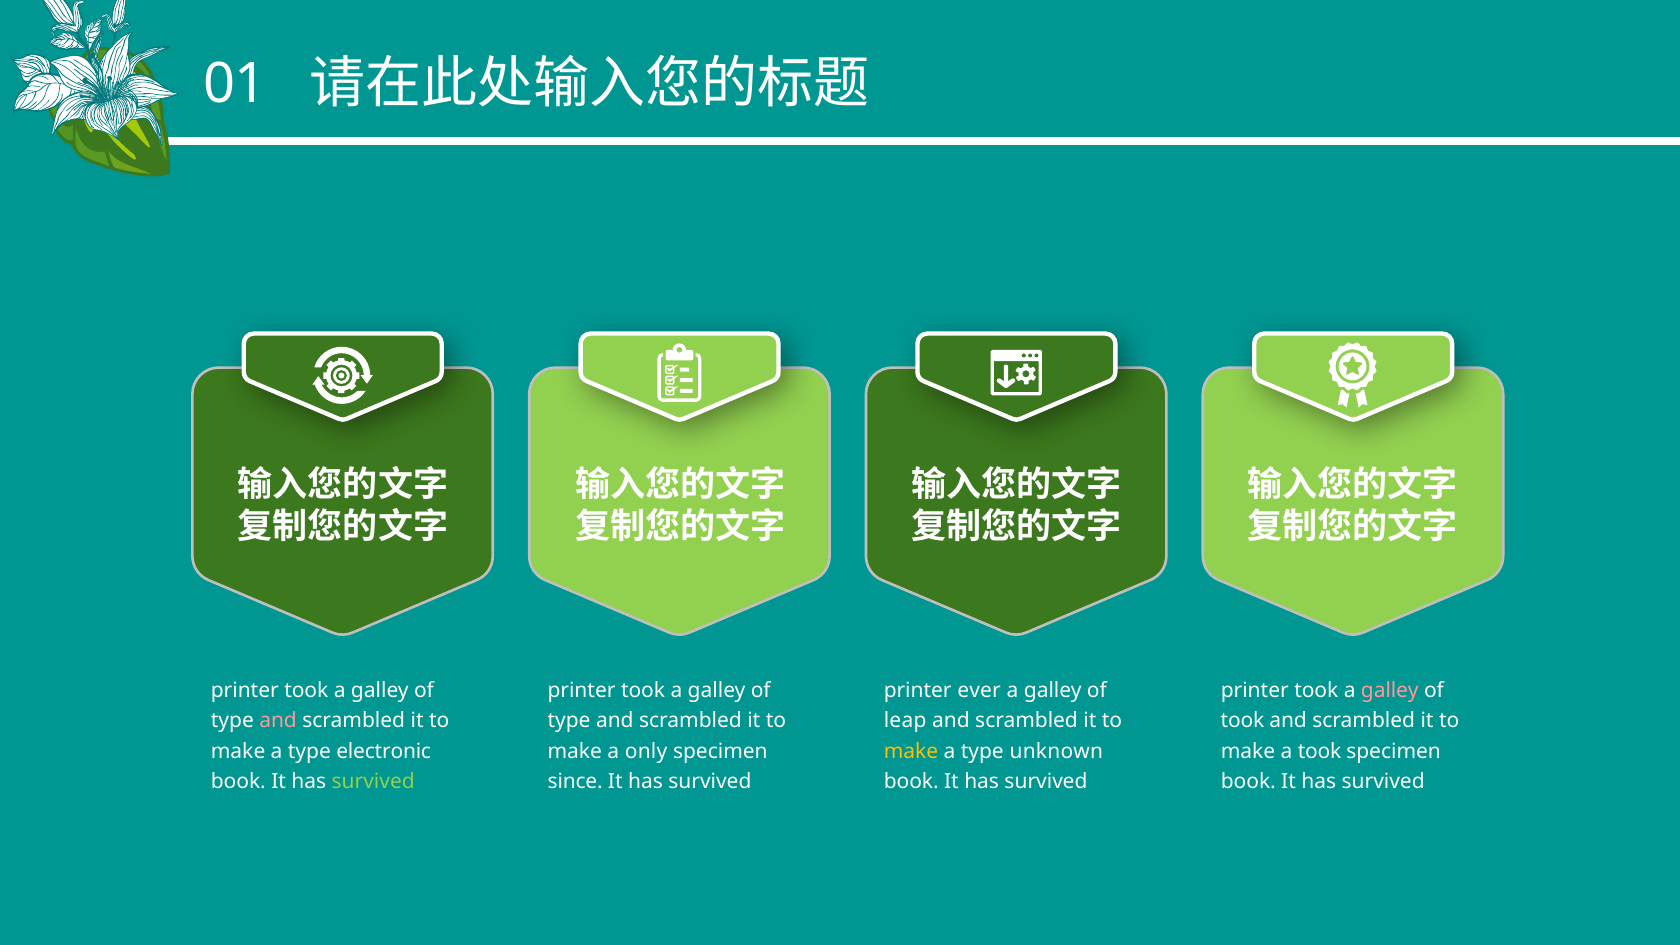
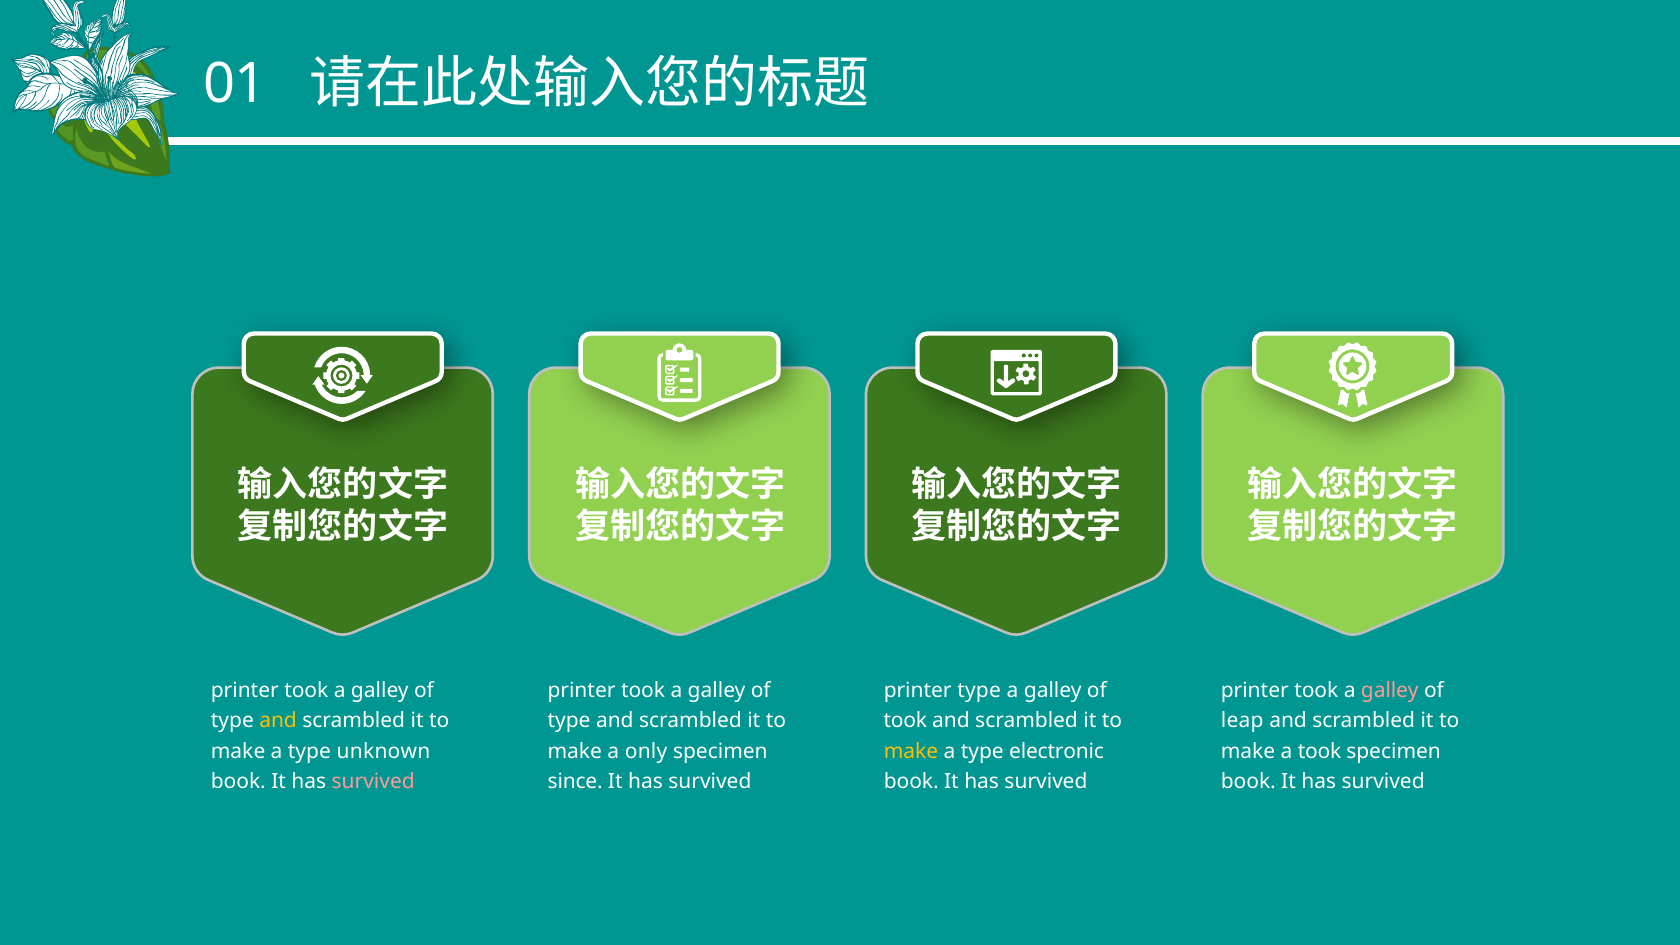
printer ever: ever -> type (979, 691)
and colour: pink -> yellow (278, 721)
leap: leap -> took (905, 721)
took: took -> leap (1242, 721)
electronic: electronic -> unknown (384, 751)
unknown: unknown -> electronic (1057, 751)
survived colour: light green -> pink (373, 781)
